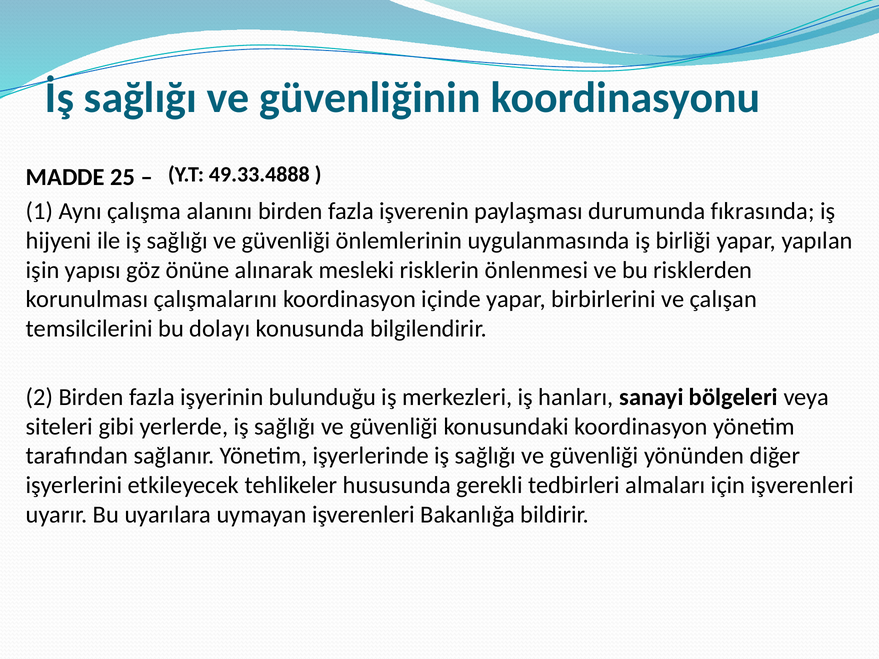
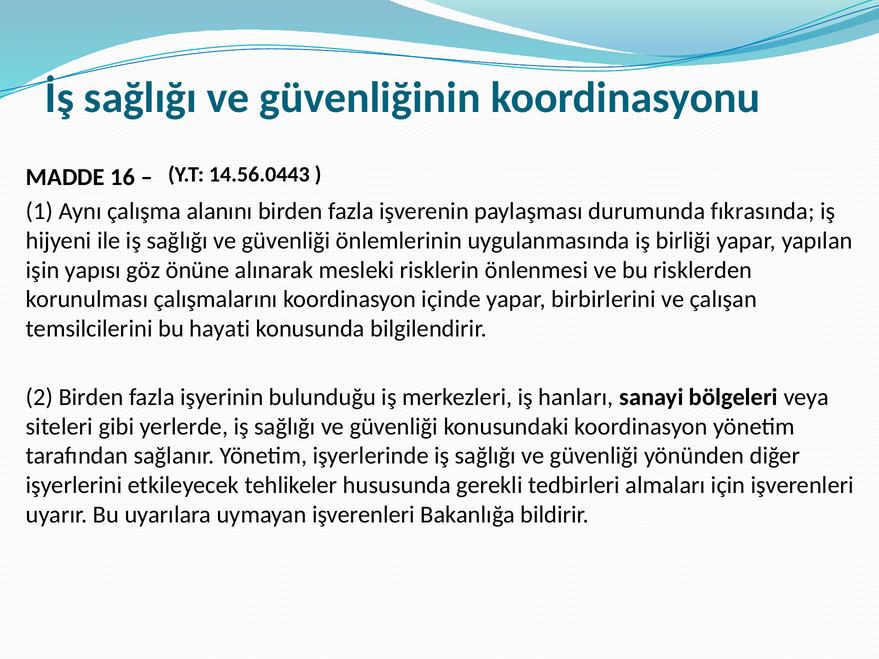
49.33.4888: 49.33.4888 -> 14.56.0443 (259, 175)
25: 25 -> 16 (123, 177)
dolayı: dolayı -> hayati (220, 329)
